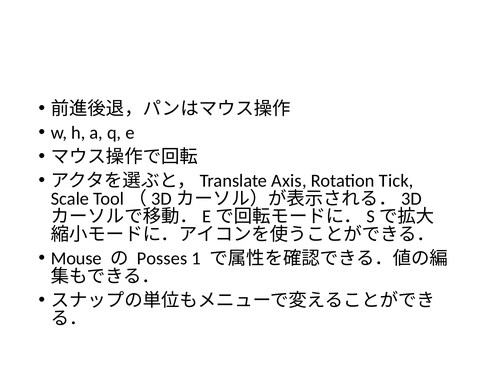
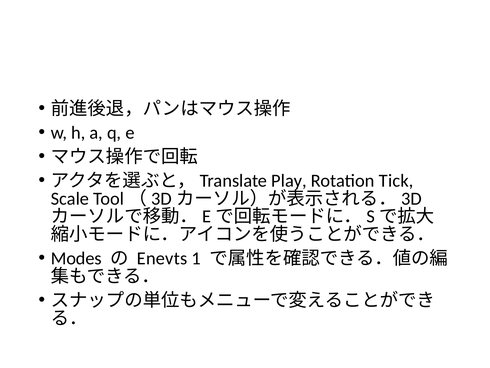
Axis: Axis -> Play (289, 180)
Mouse: Mouse -> Modes (76, 258)
Posses: Posses -> Enevts (162, 258)
